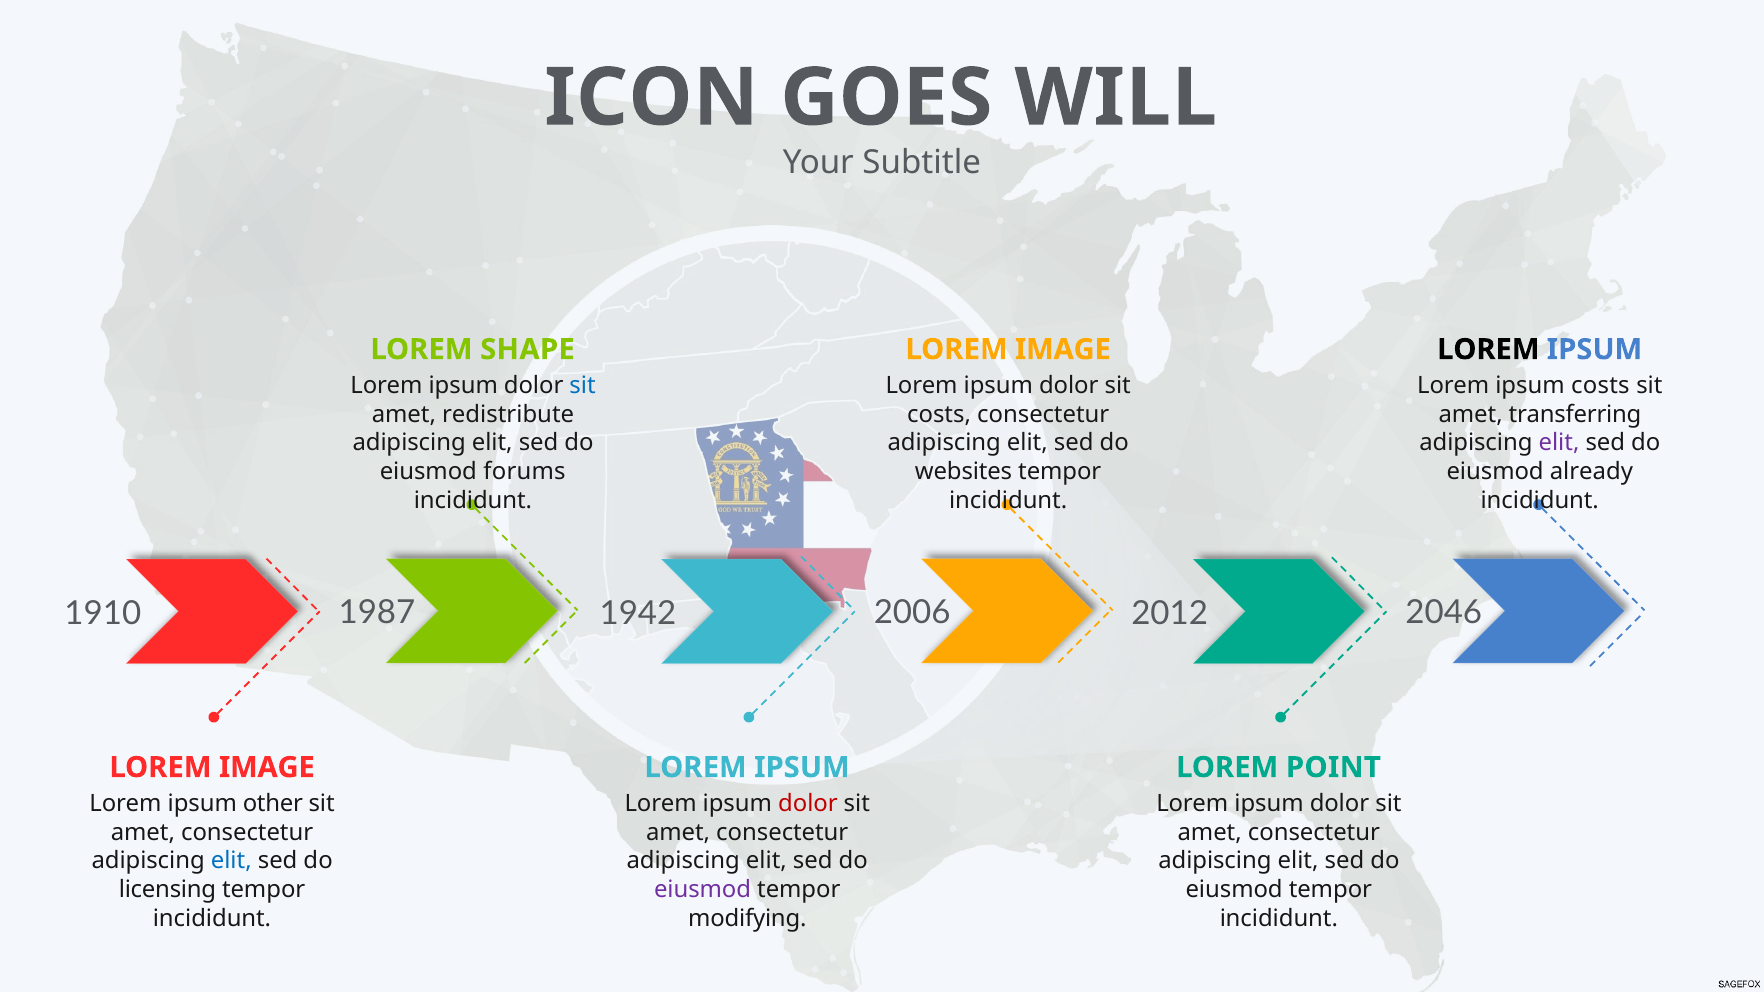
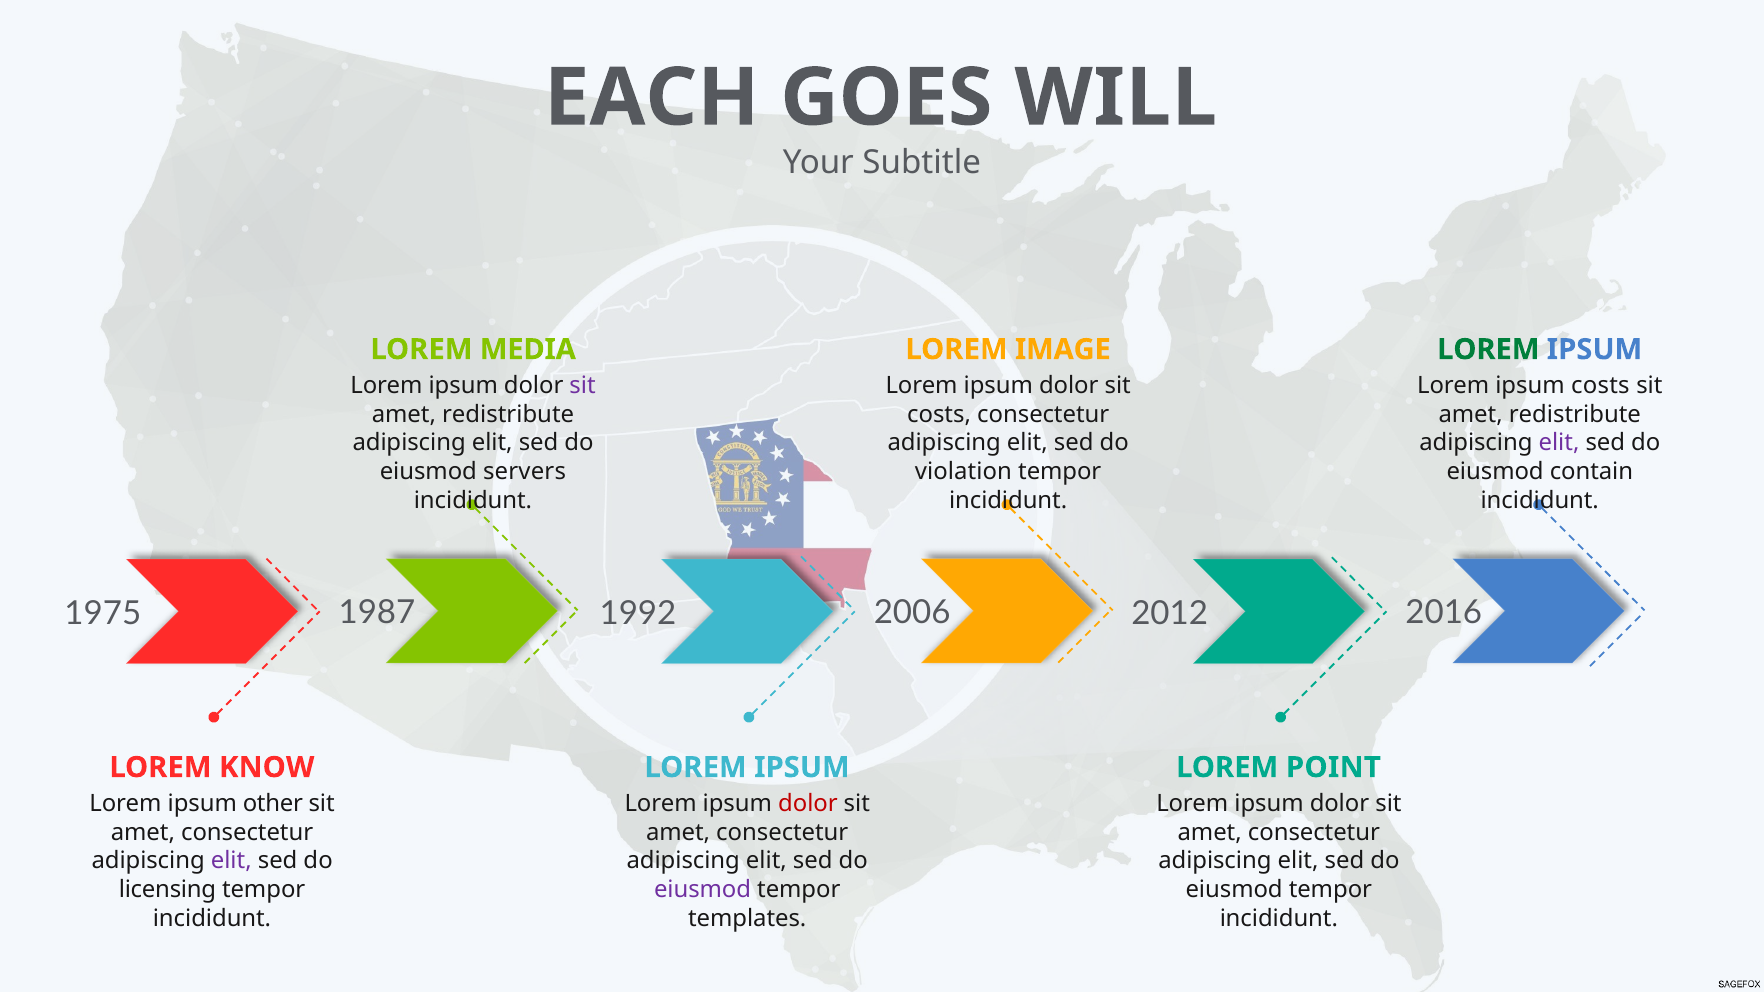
ICON: ICON -> EACH (652, 98)
SHAPE: SHAPE -> MEDIA (528, 350)
LOREM colour: black -> green (1488, 350)
sit colour: blue -> purple (583, 386)
transferring: transferring -> redistribute (1575, 414)
forums: forums -> servers (525, 472)
websites: websites -> violation (963, 472)
already: already -> contain (1591, 472)
1910: 1910 -> 1975 (103, 613)
1942: 1942 -> 1992 (638, 613)
2046: 2046 -> 2016 (1444, 612)
IMAGE: IMAGE -> KNOW (267, 768)
elit colour: blue -> purple (231, 861)
modifying: modifying -> templates (747, 918)
